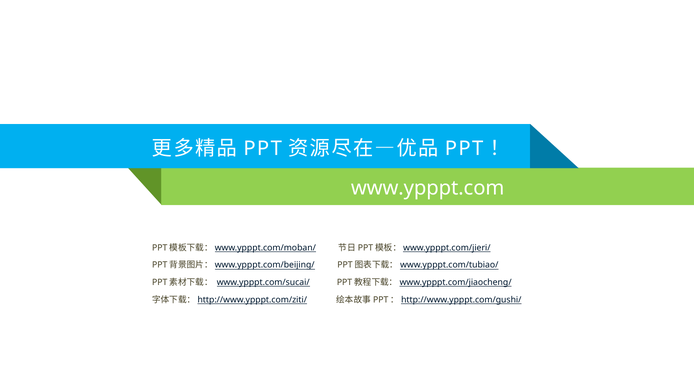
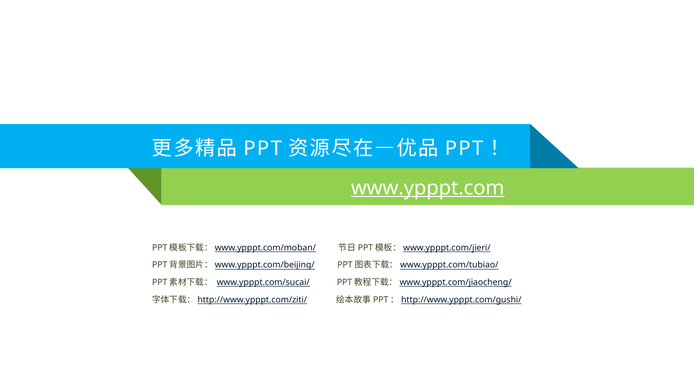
www.ypppt.com underline: none -> present (428, 188)
